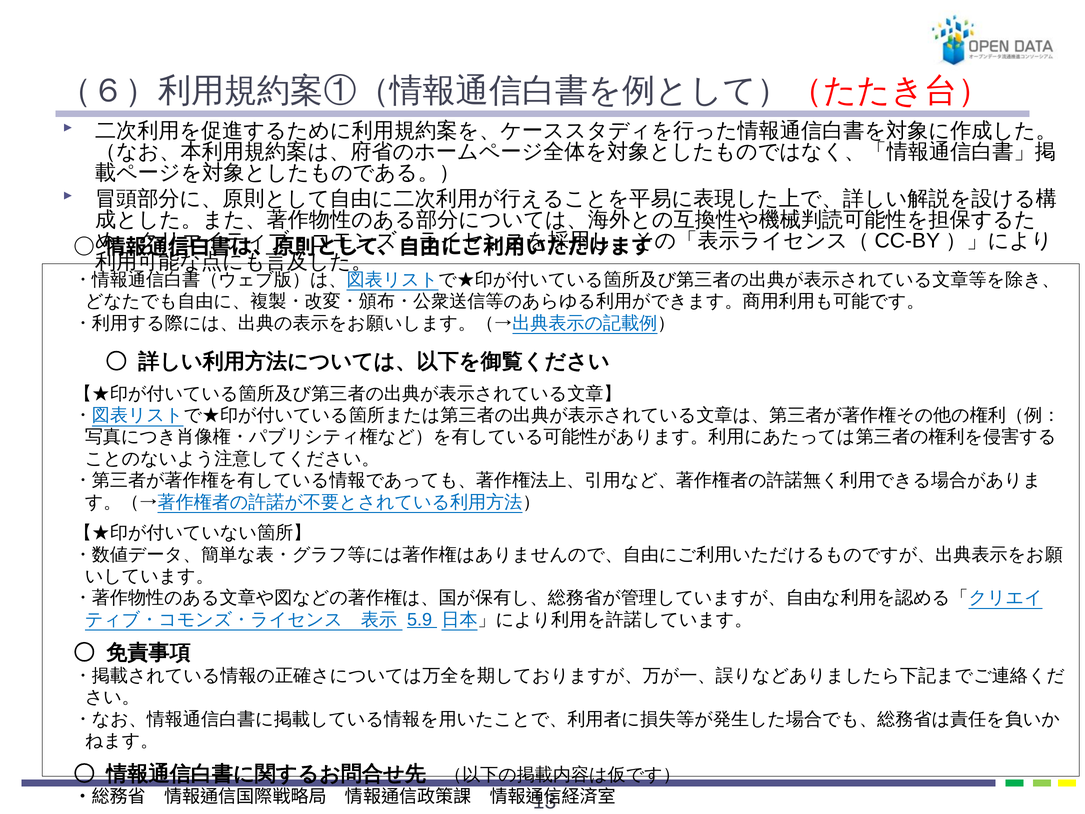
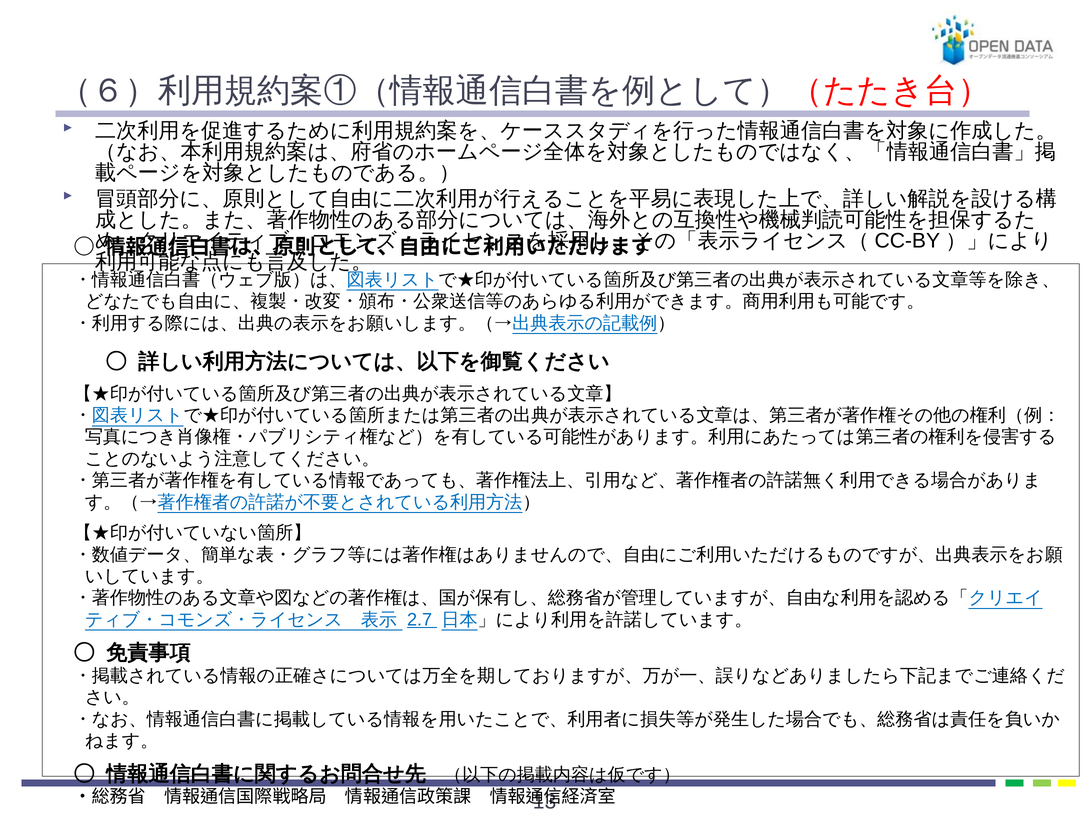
5.9: 5.9 -> 2.7 (420, 619)
